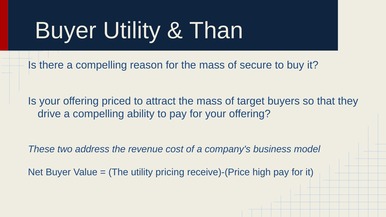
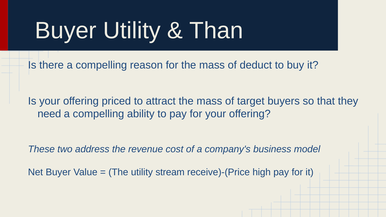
secure: secure -> deduct (256, 65)
drive: drive -> need (49, 114)
pricing: pricing -> stream (170, 172)
